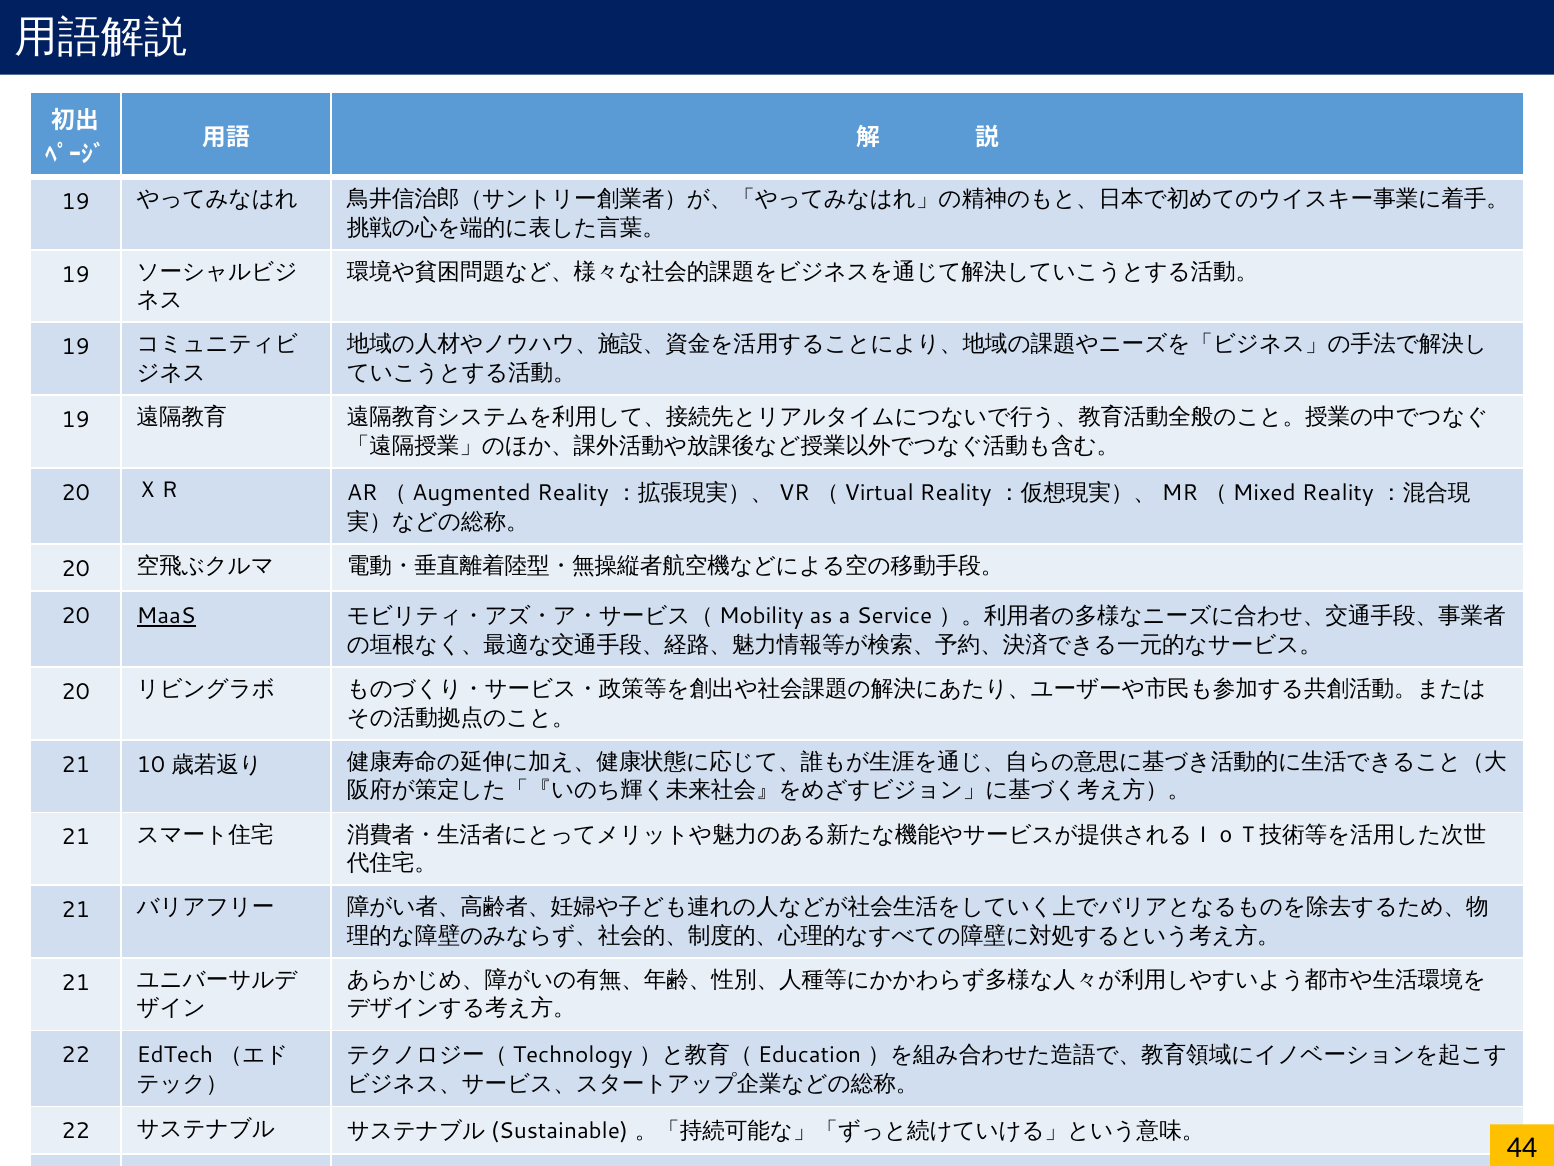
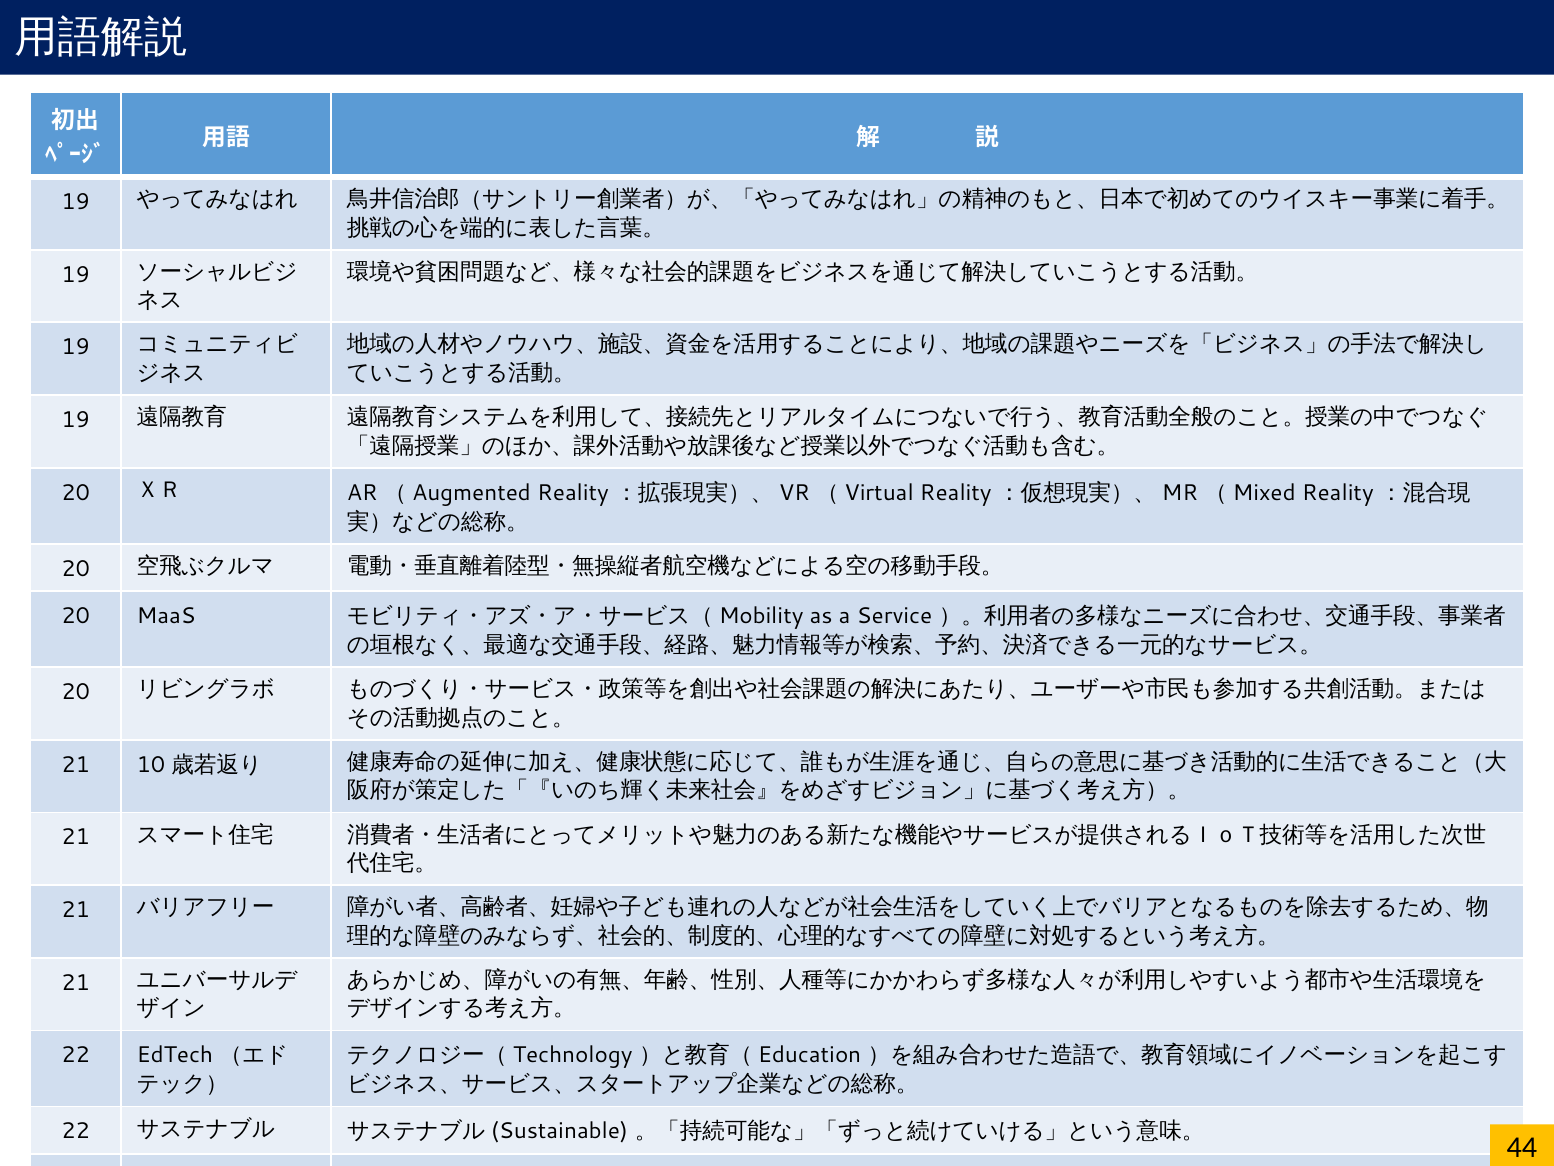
MaaS underline: present -> none (166, 616)
